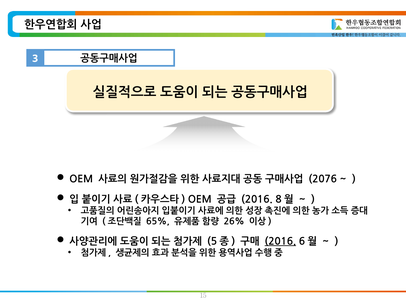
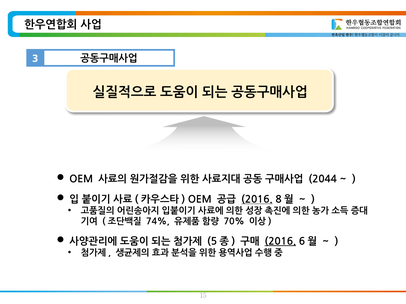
2076: 2076 -> 2044 (323, 180)
2016 underline: none -> present (257, 200)
65%: 65% -> 74% (158, 222)
26%: 26% -> 70% (234, 222)
